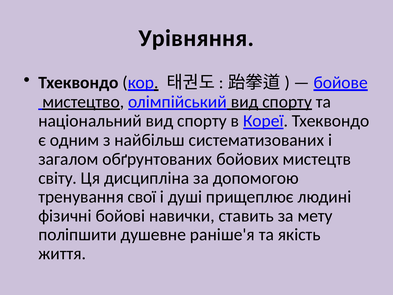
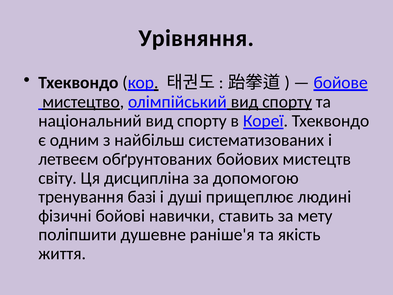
загалом: загалом -> летвеєм (68, 159)
свої: свої -> базі (142, 197)
